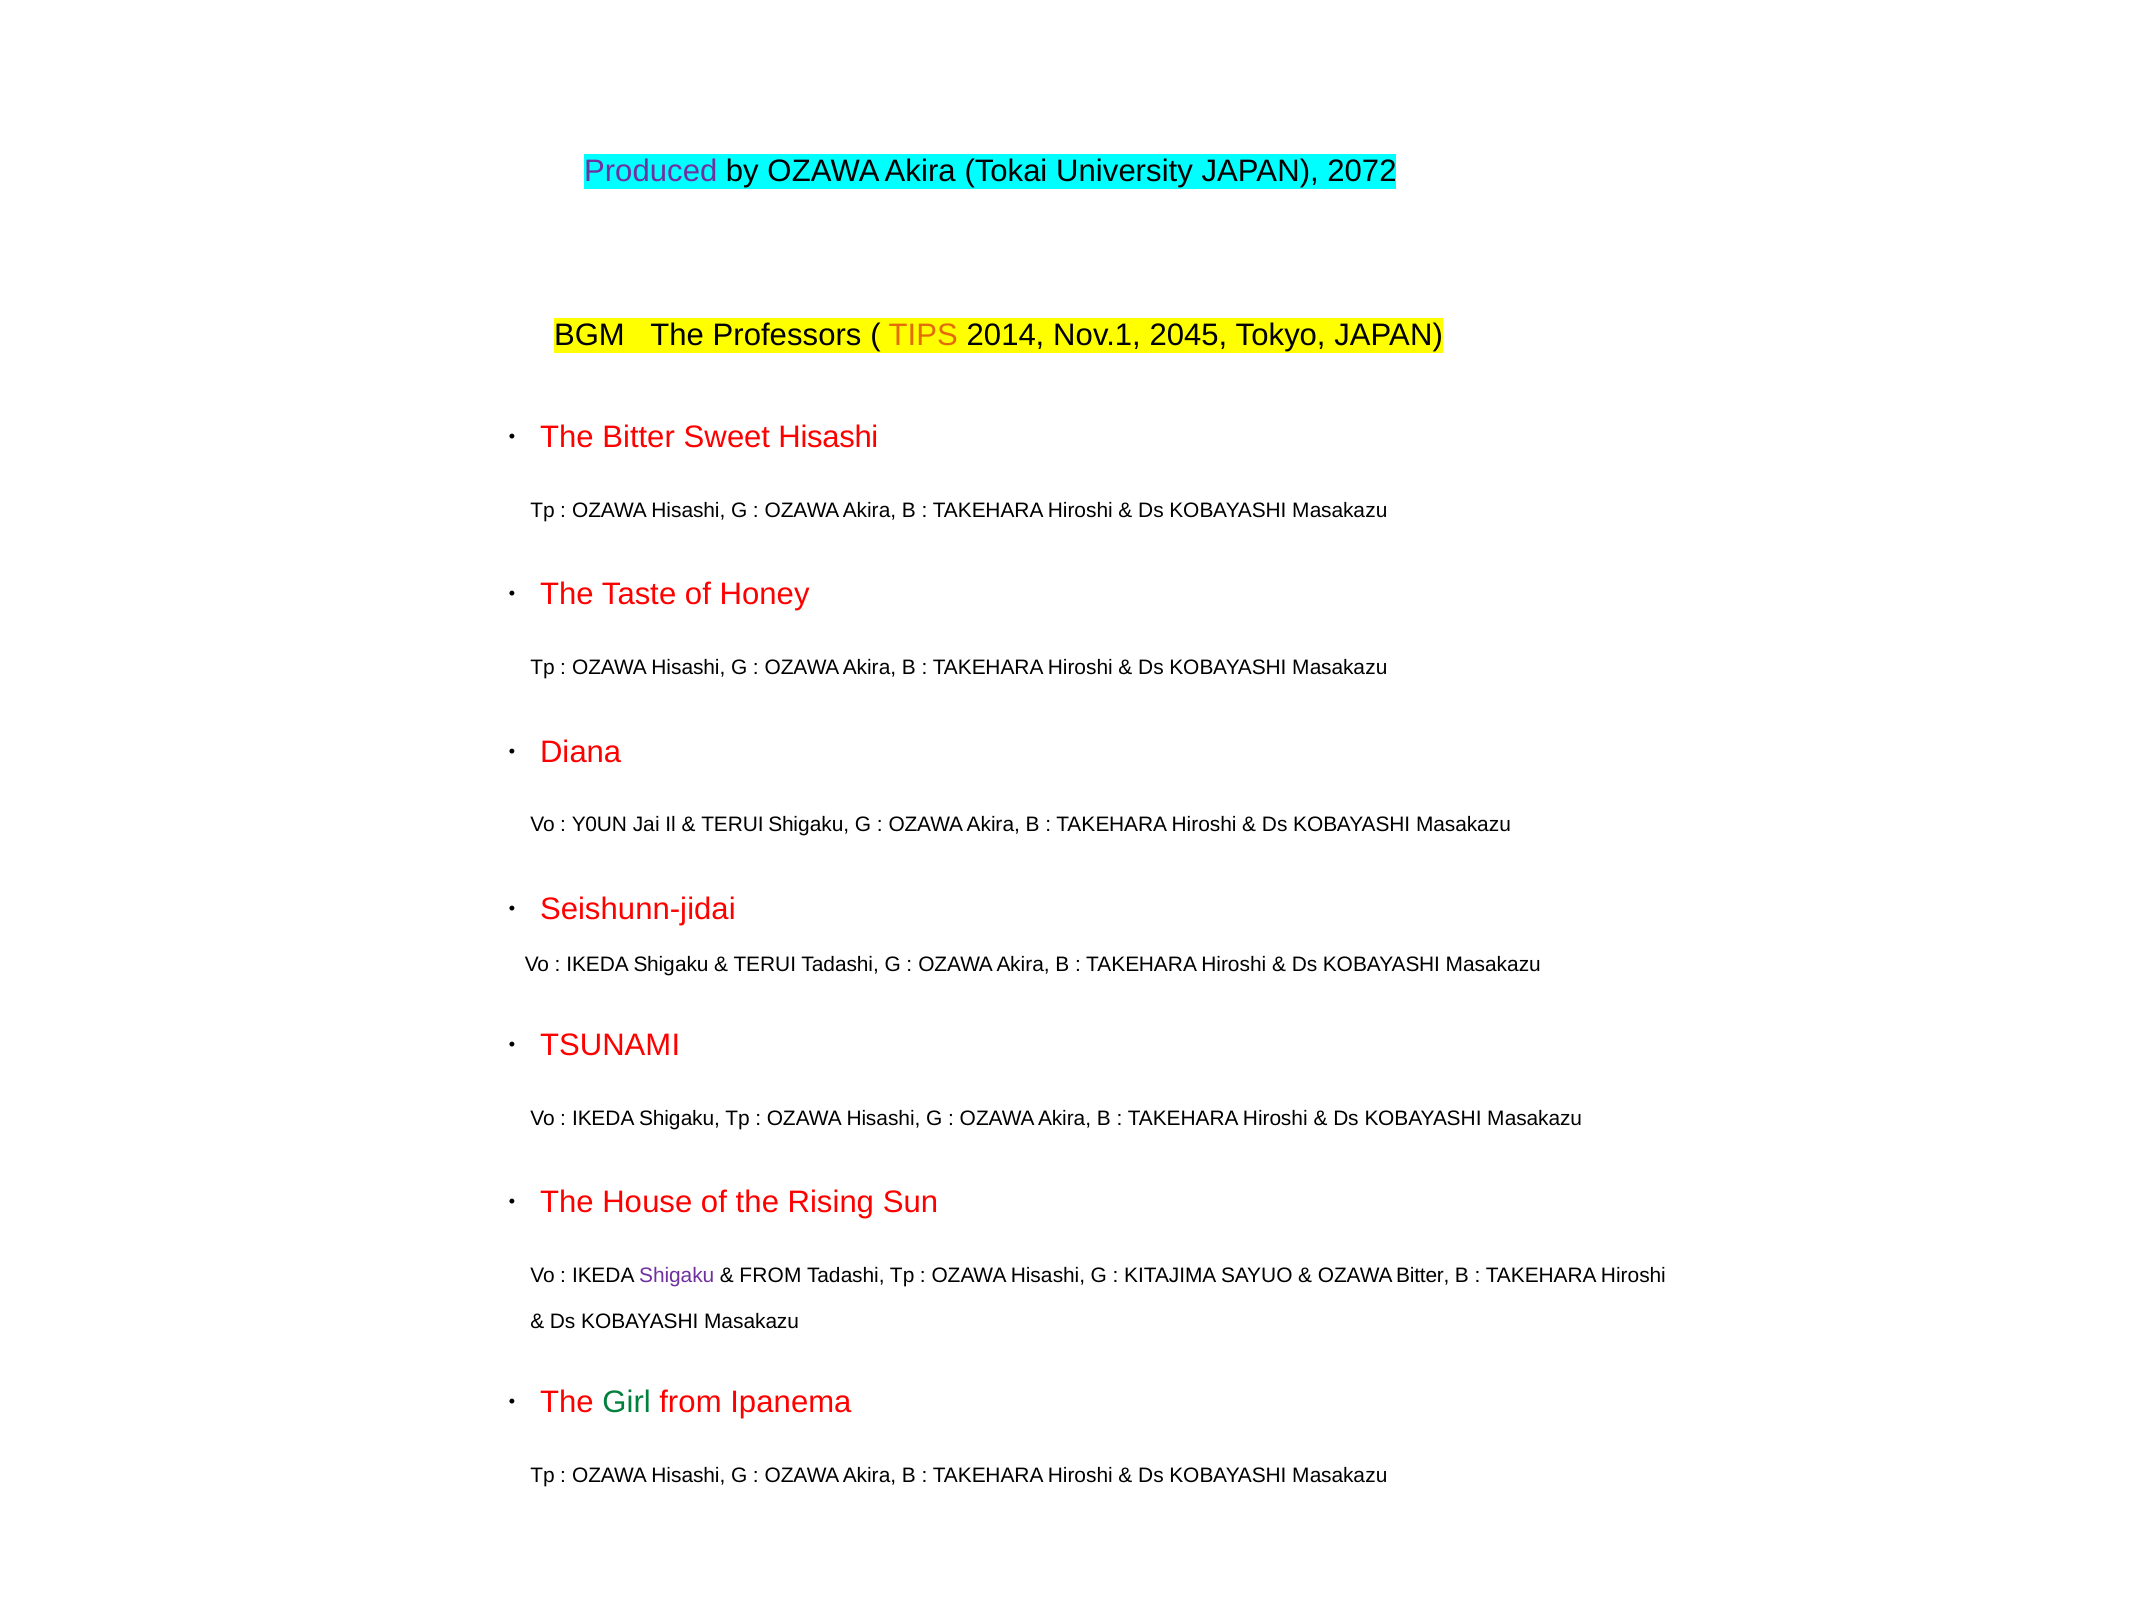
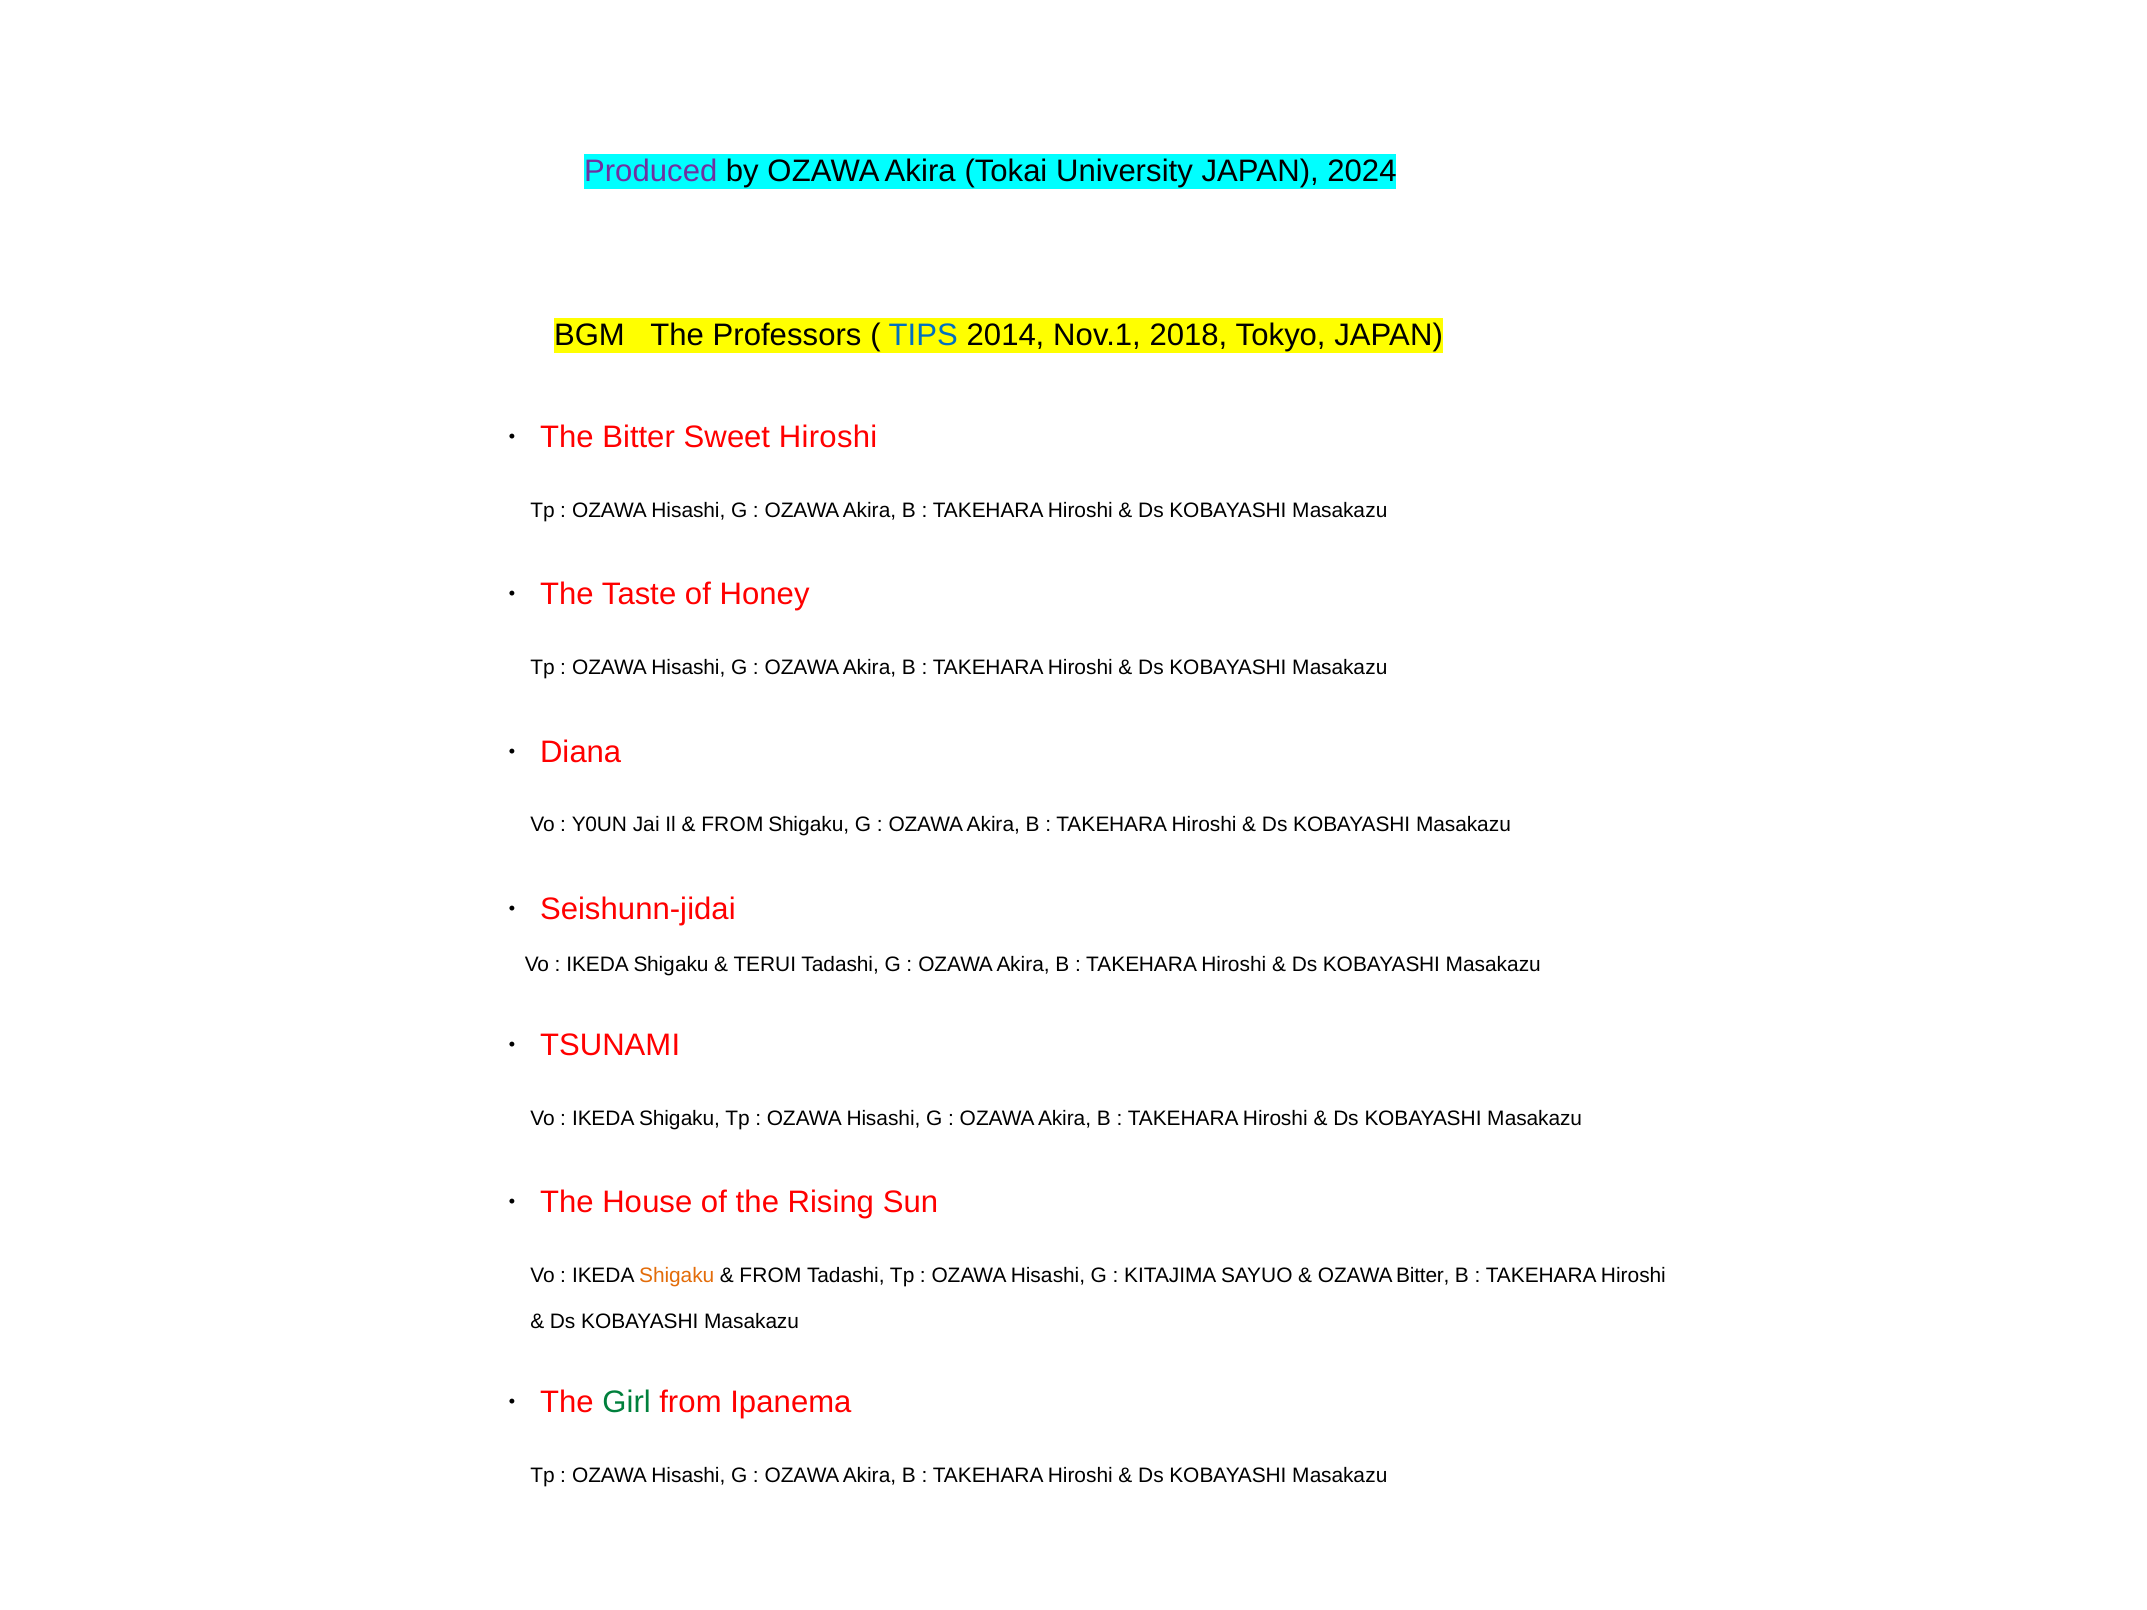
2072: 2072 -> 2024 (1362, 172)
TIPS colour: orange -> blue (923, 336)
2045: 2045 -> 2018 (1188, 336)
Sweet Hisashi: Hisashi -> Hiroshi (828, 437)
TERUI: TERUI -> FROM (732, 825)
Shigaku colour: purple -> orange (677, 1276)
